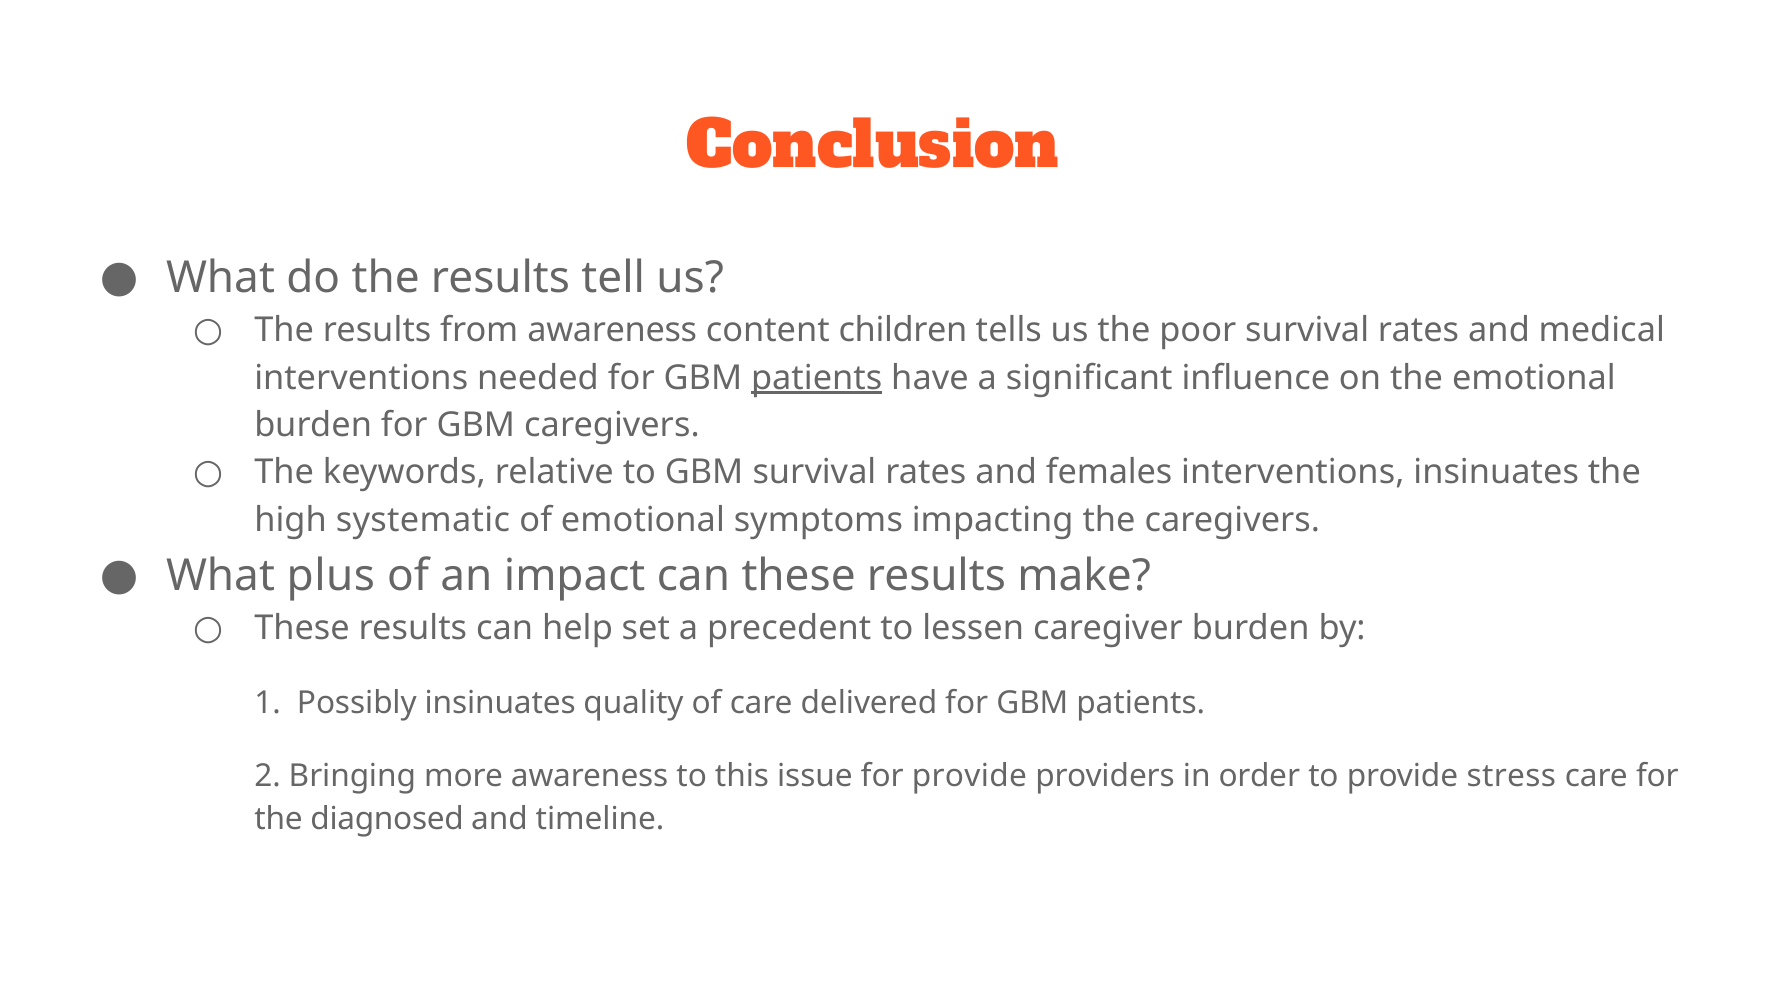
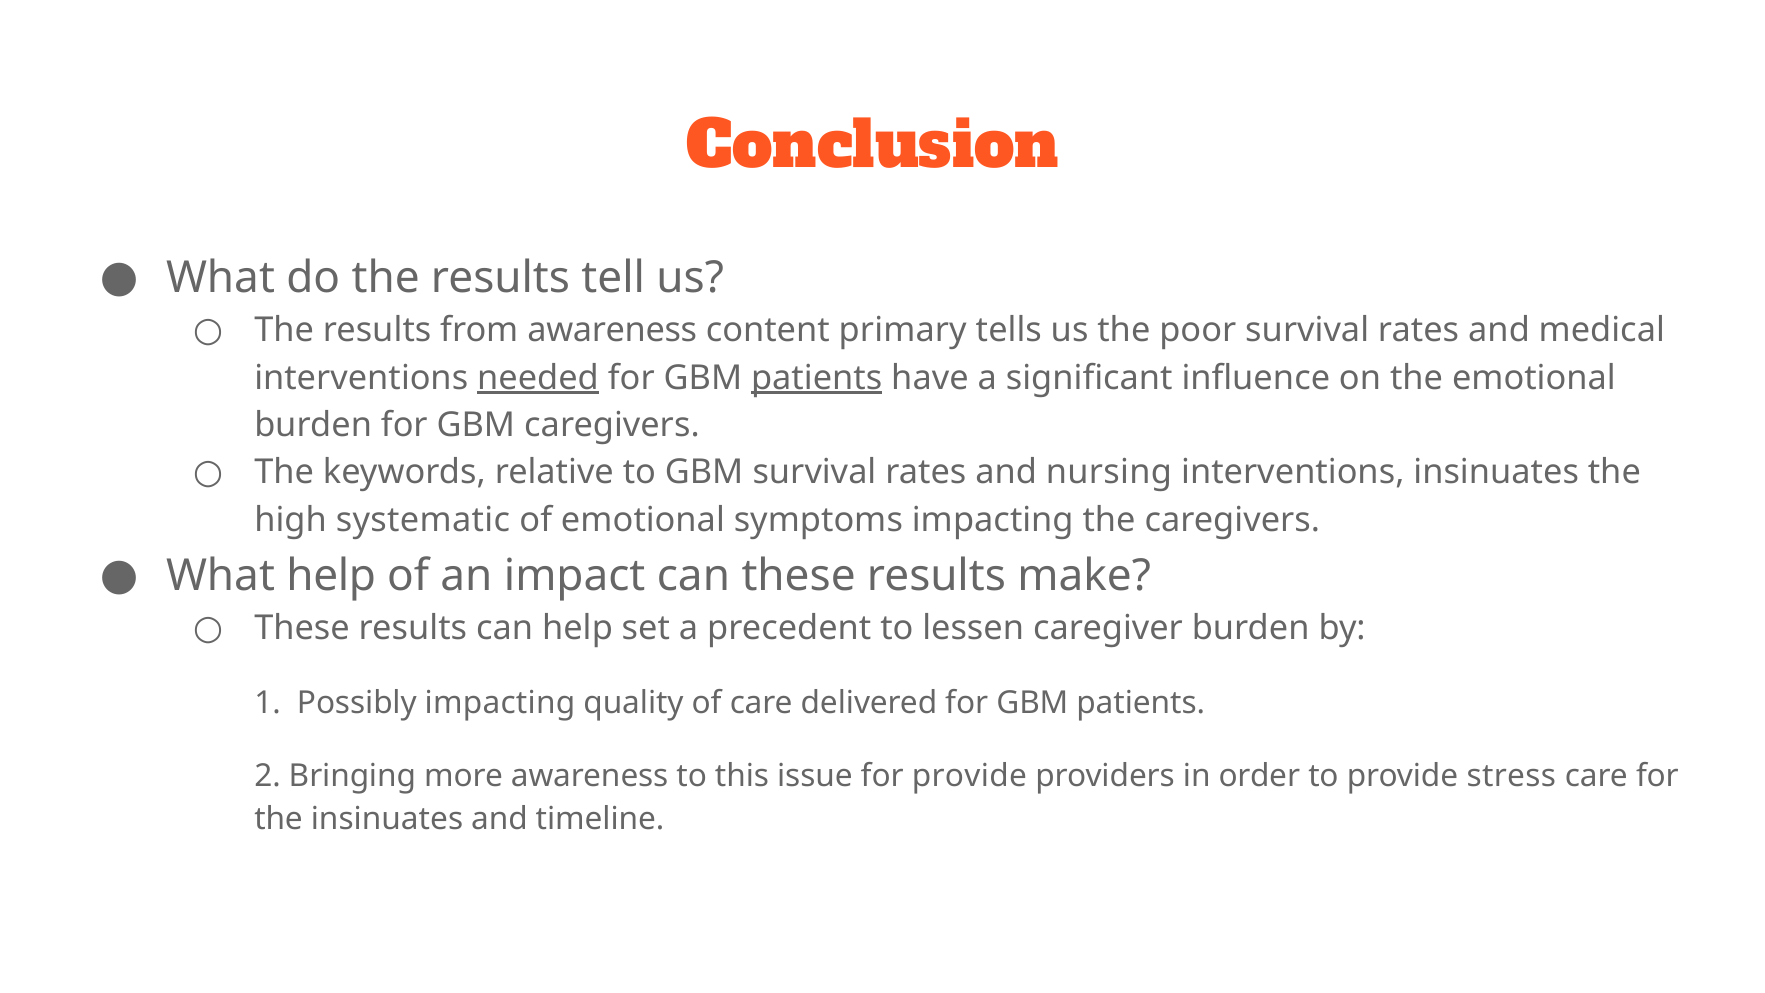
children: children -> primary (903, 330)
needed underline: none -> present (538, 378)
females: females -> nursing (1109, 473)
What plus: plus -> help (331, 576)
Possibly insinuates: insinuates -> impacting (500, 703)
the diagnosed: diagnosed -> insinuates (387, 819)
